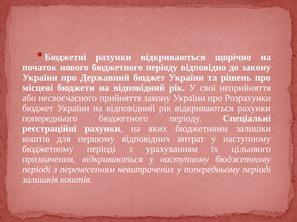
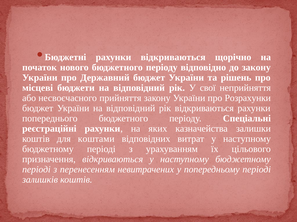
бюджетними: бюджетними -> казначейства (202, 129)
першому: першому -> коштами (96, 139)
